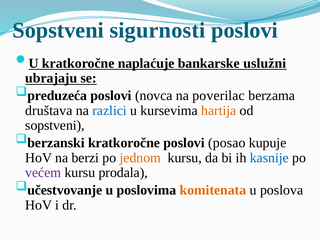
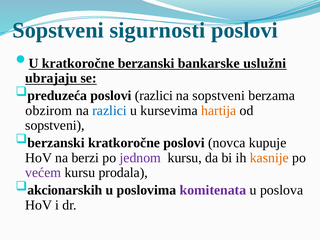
kratkoročne naplaćuje: naplaćuje -> berzanski (146, 63)
poslovi novca: novca -> razlici (154, 96)
na poverilac: poverilac -> sopstveni (219, 96)
društava: društava -> obzirom (49, 111)
posao: posao -> novca (227, 143)
jednom colour: orange -> purple (140, 158)
kasnije colour: blue -> orange (269, 158)
učestvovanje: učestvovanje -> akcionarskih (65, 190)
komitenata colour: orange -> purple (213, 190)
